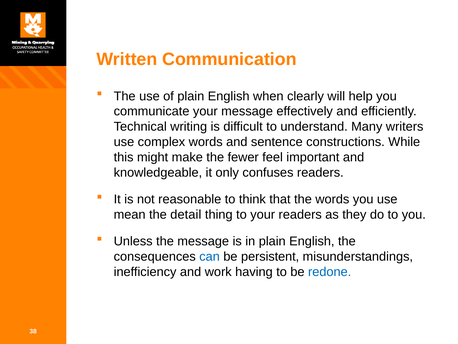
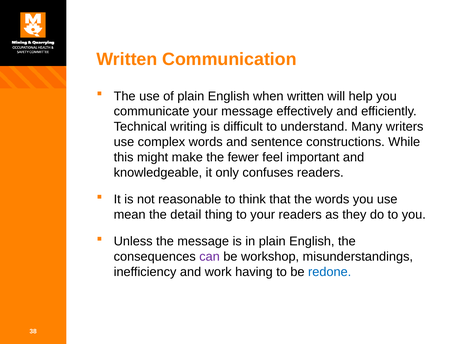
when clearly: clearly -> written (306, 96)
can colour: blue -> purple (210, 256)
persistent: persistent -> workshop (270, 256)
